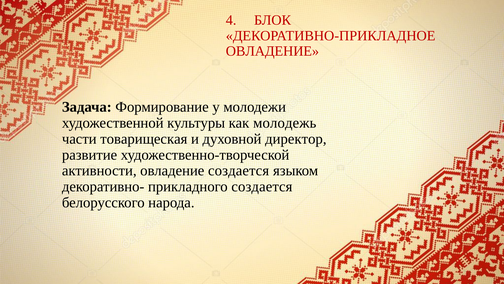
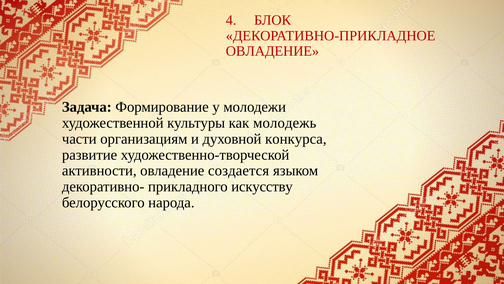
товарищеская: товарищеская -> организациям (144, 139)
директор: директор -> конкурса (296, 139)
прикладного создается: создается -> искусству (262, 186)
